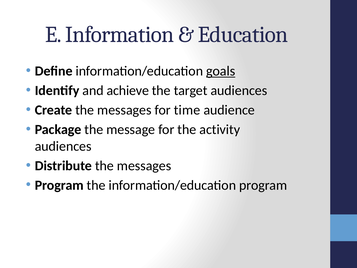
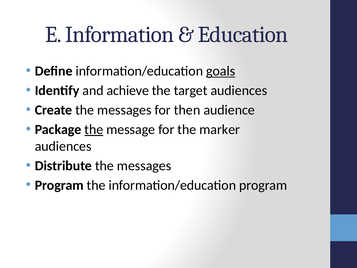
time: time -> then (187, 110)
the underline: none -> present (94, 129)
activity: activity -> marker (220, 129)
